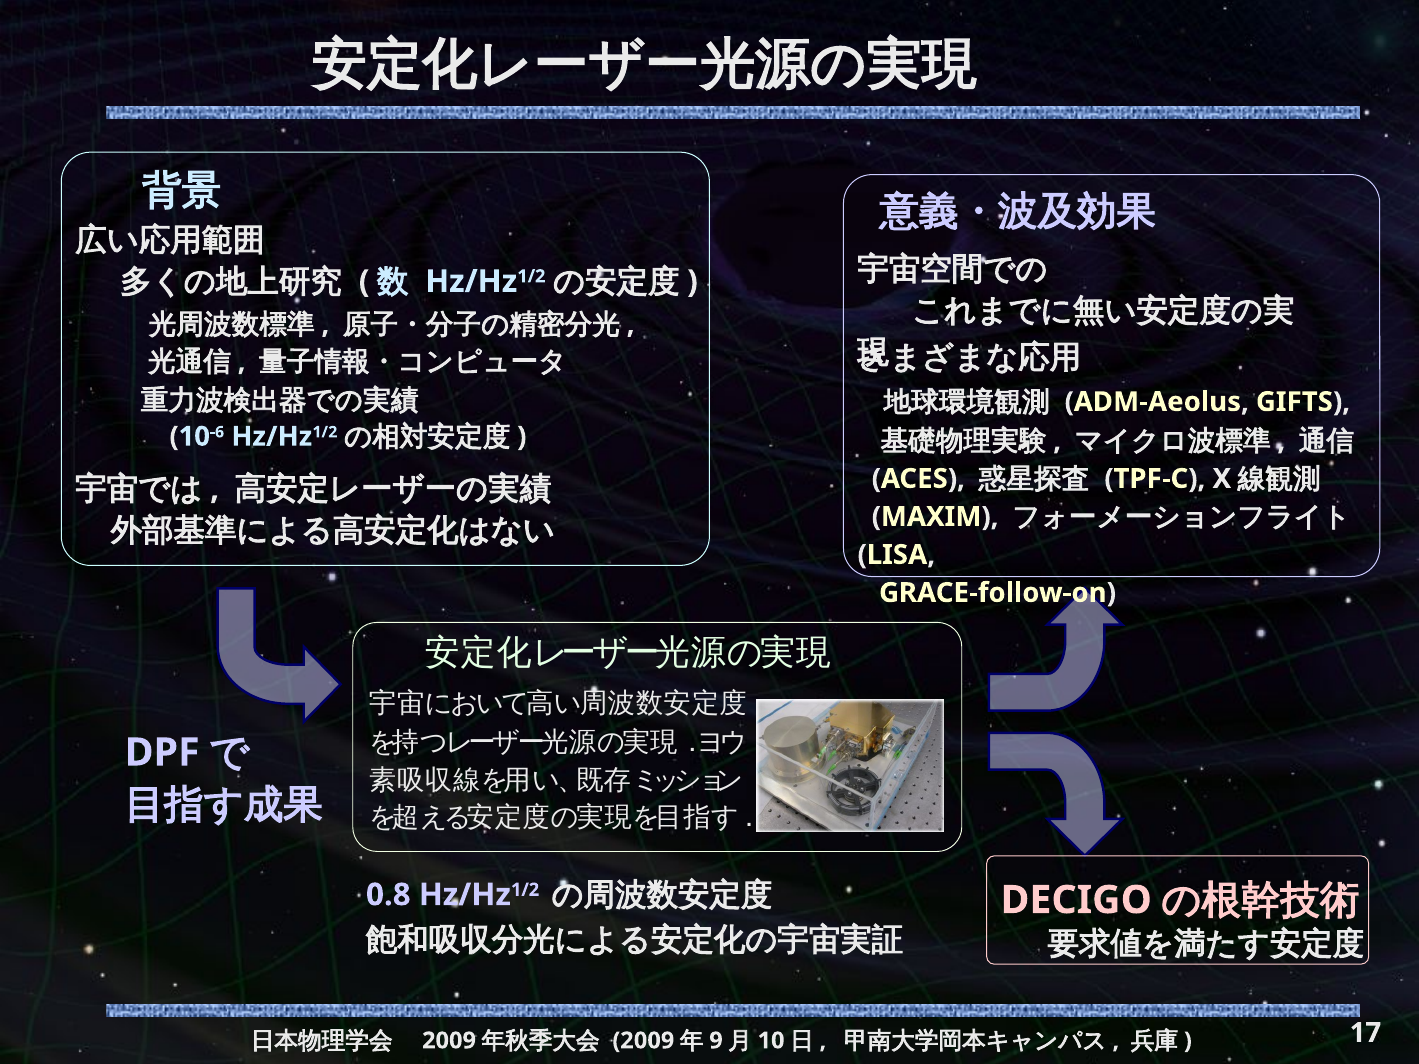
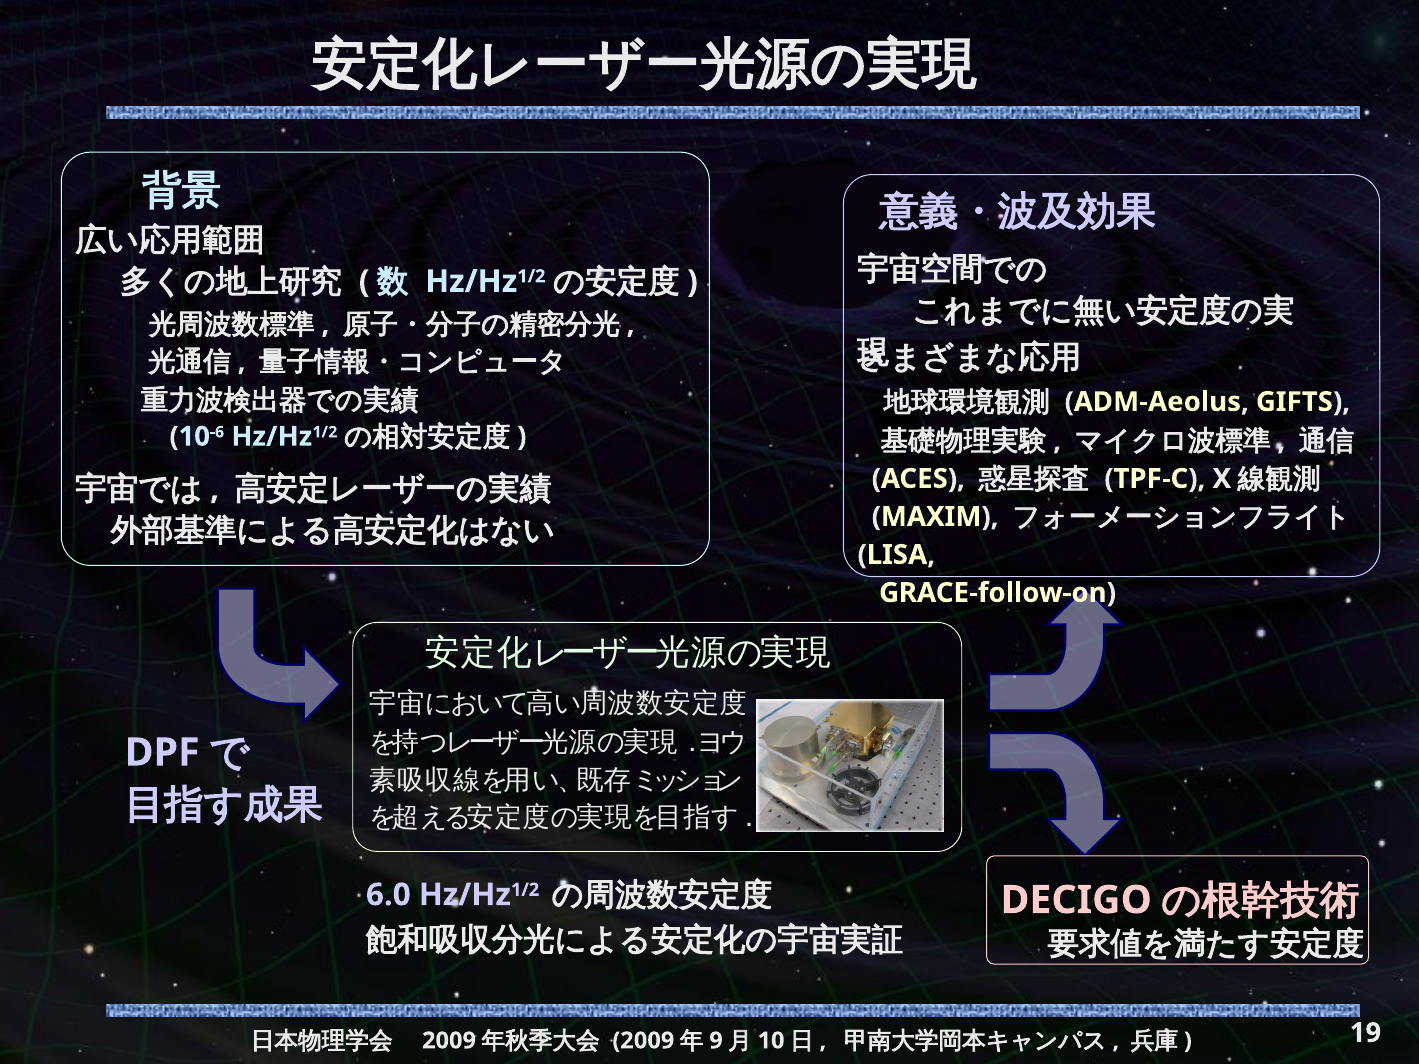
0.8: 0.8 -> 6.0 (388, 895)
17: 17 -> 19 (1365, 1033)
